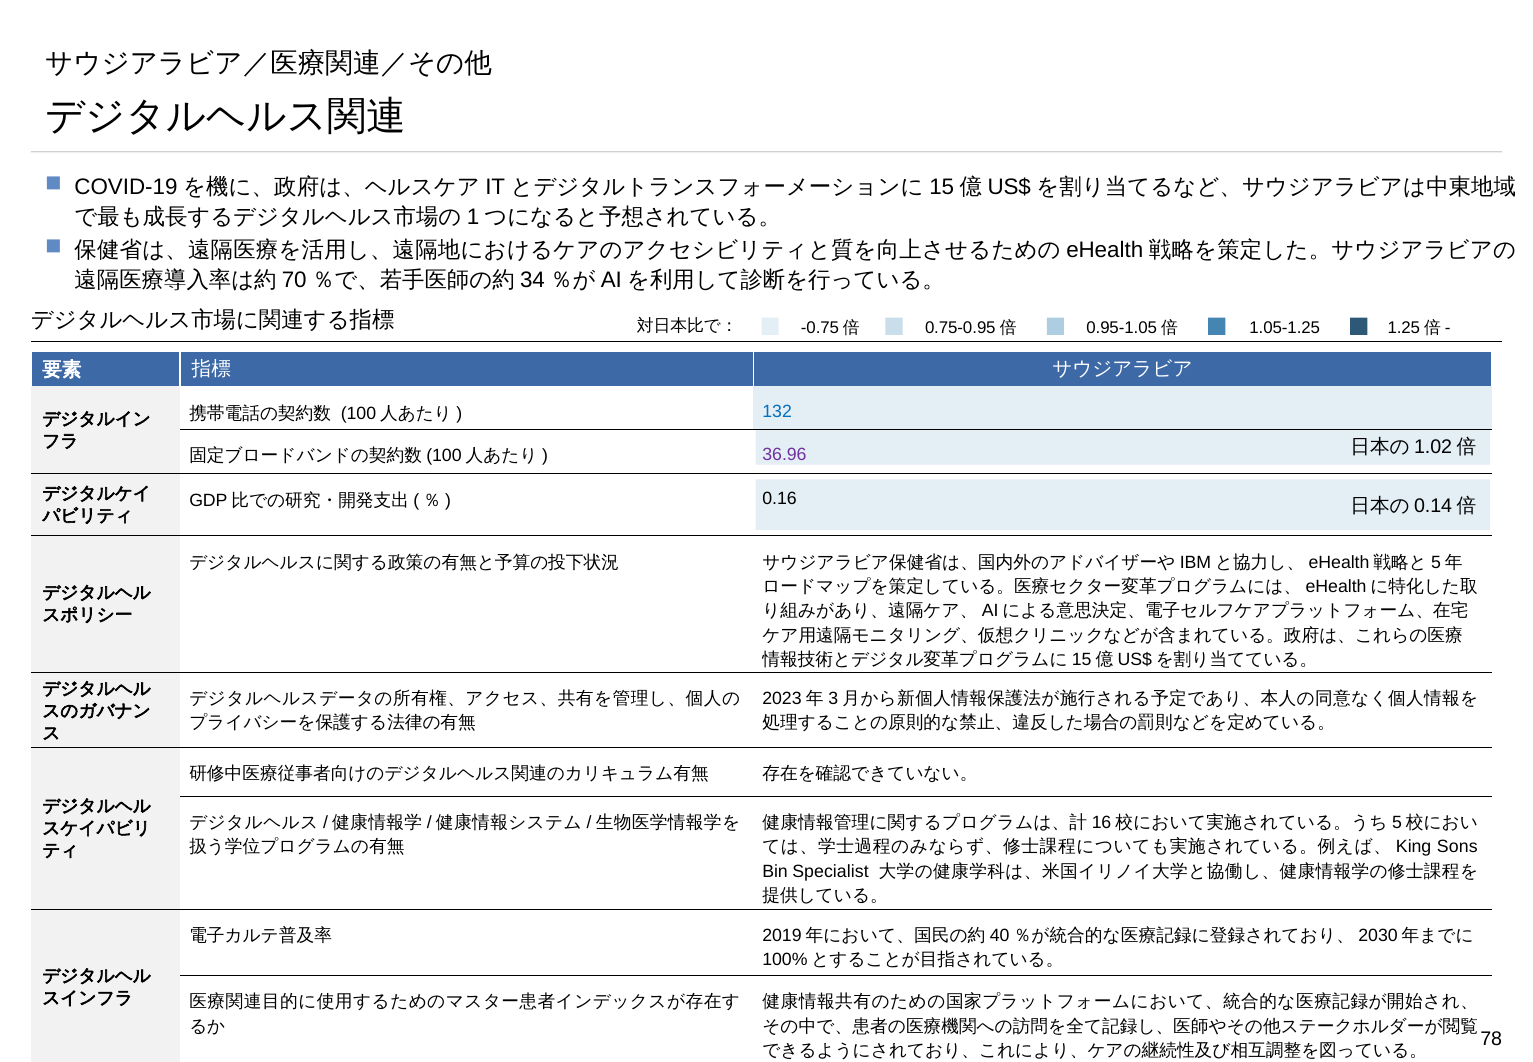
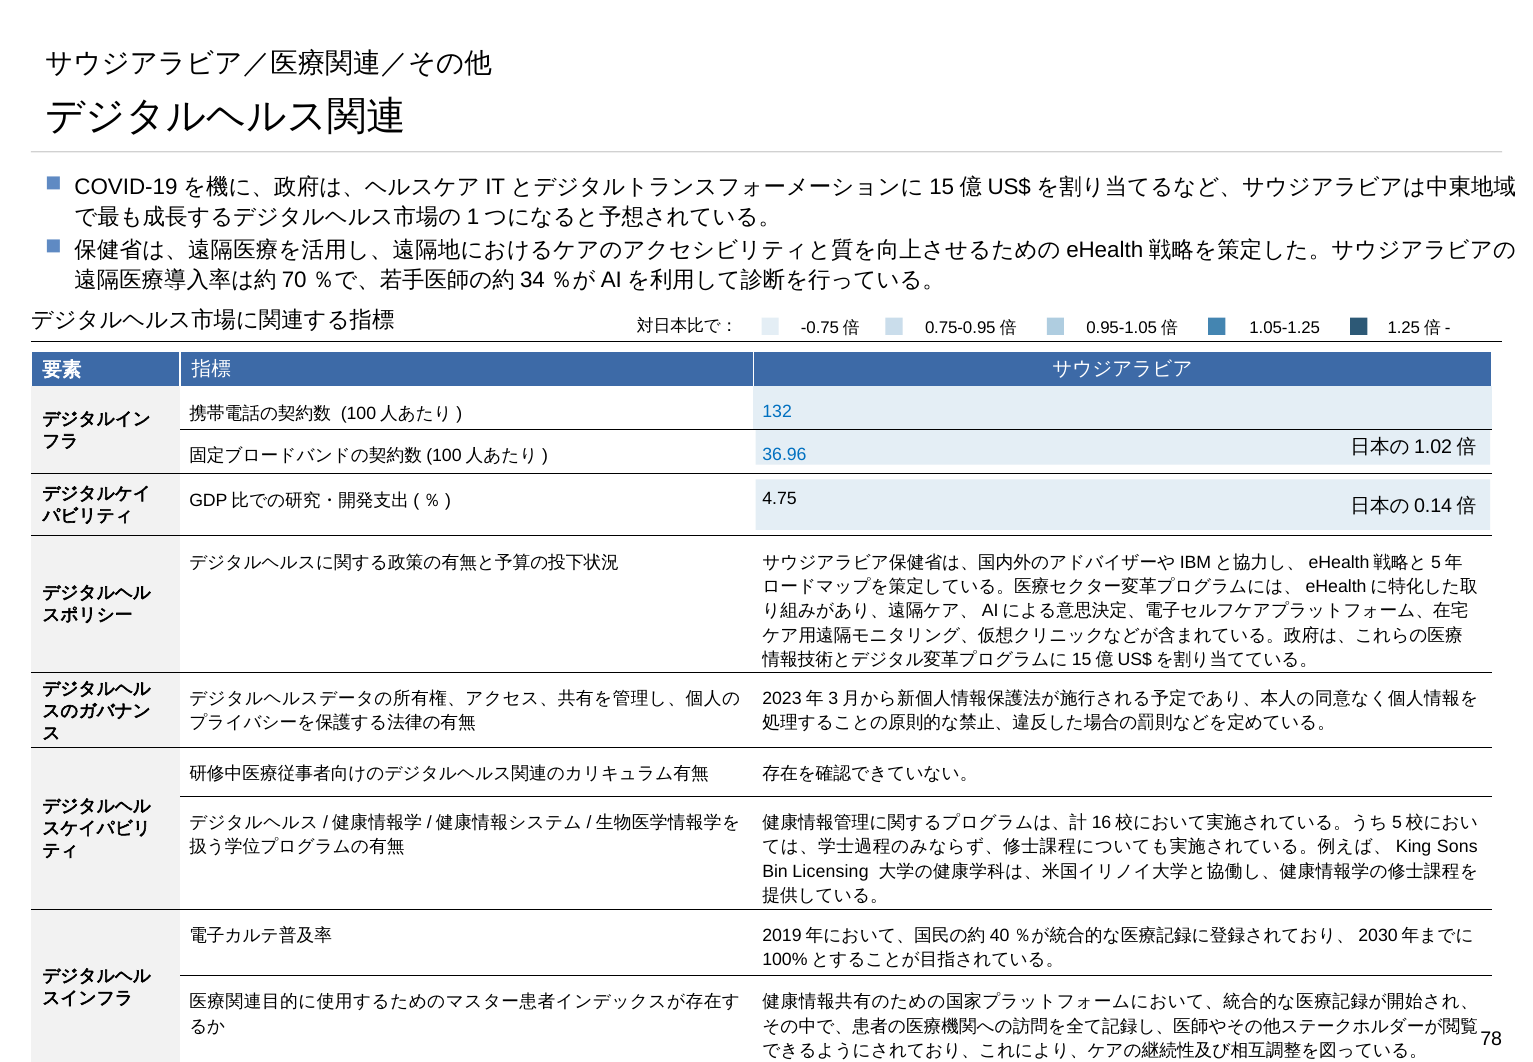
36.96 colour: purple -> blue (784, 454)
0.16: 0.16 -> 4.75 (780, 499)
Specialist: Specialist -> Licensing (830, 871)
